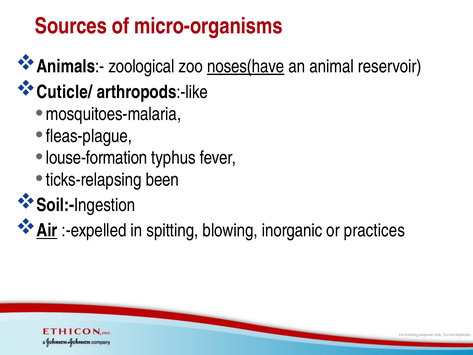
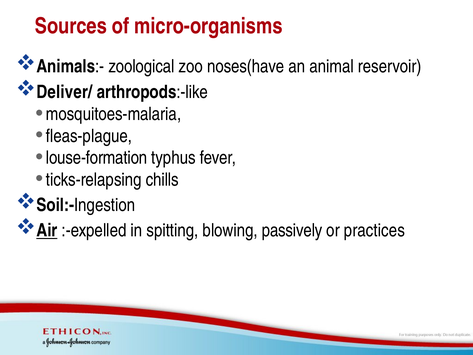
noses(have underline: present -> none (246, 66)
Cuticle/: Cuticle/ -> Deliver/ (64, 92)
been: been -> chills (162, 179)
inorganic: inorganic -> passively (292, 230)
